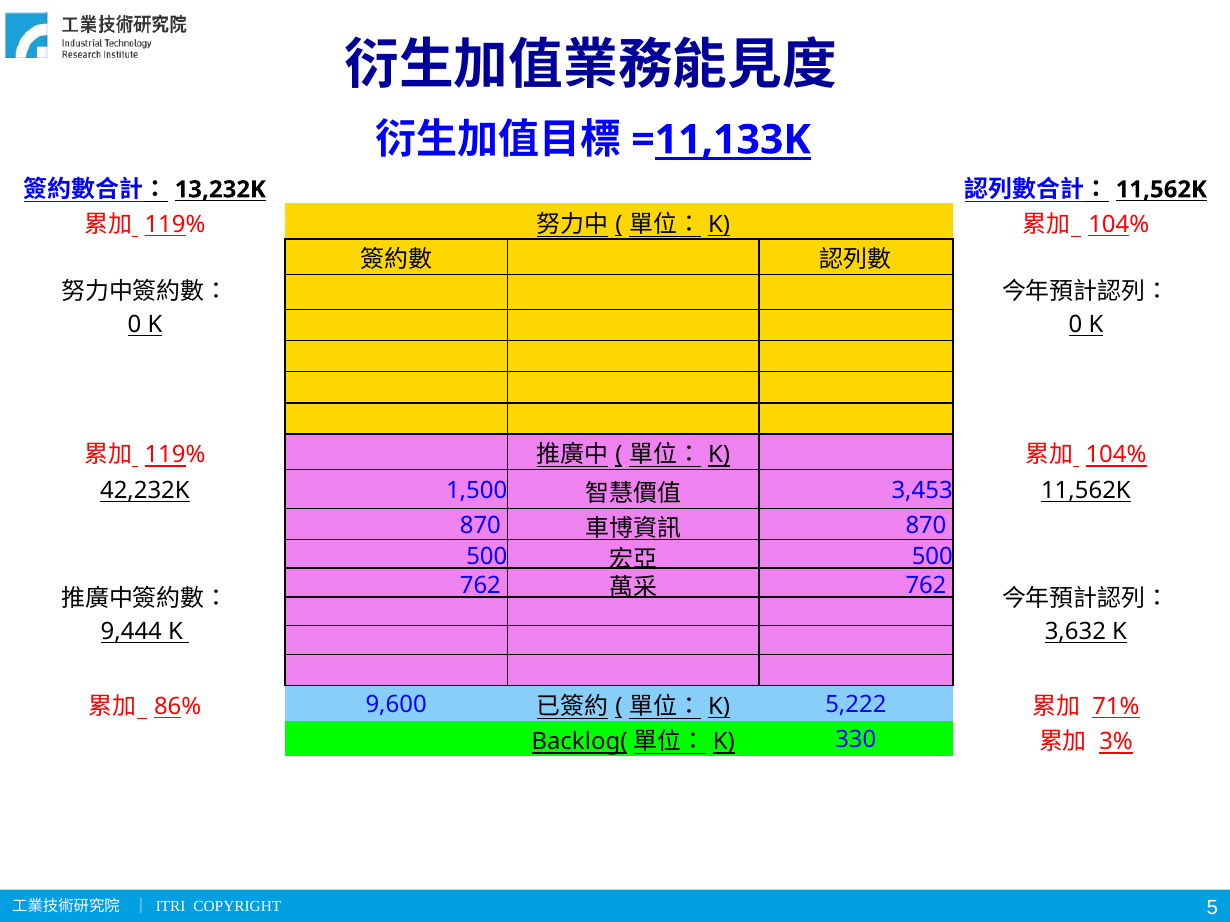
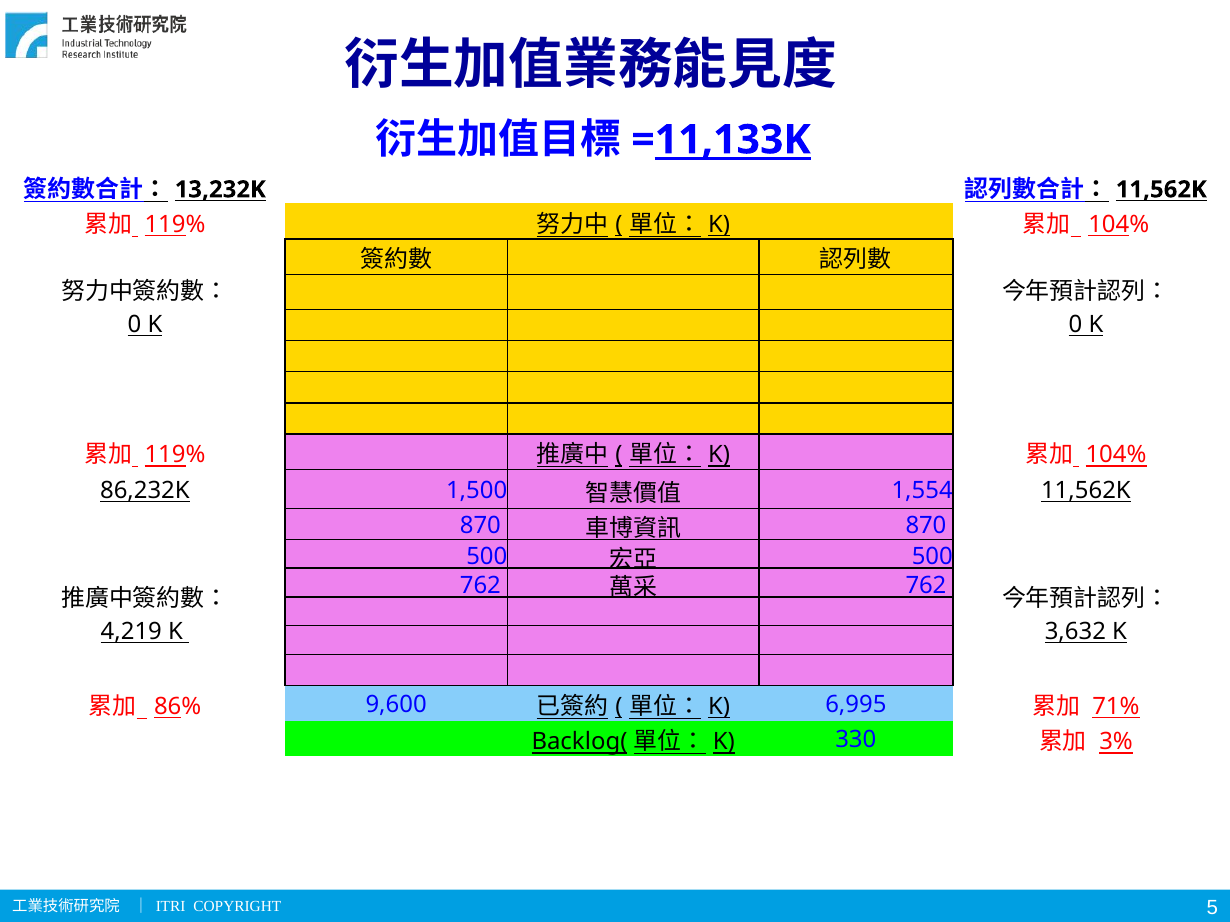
42,232K: 42,232K -> 86,232K (145, 490)
3,453: 3,453 -> 1,554 (922, 490)
9,444: 9,444 -> 4,219 (131, 632)
5,222: 5,222 -> 6,995 (856, 705)
